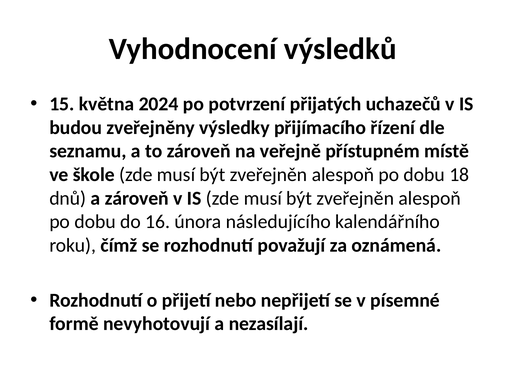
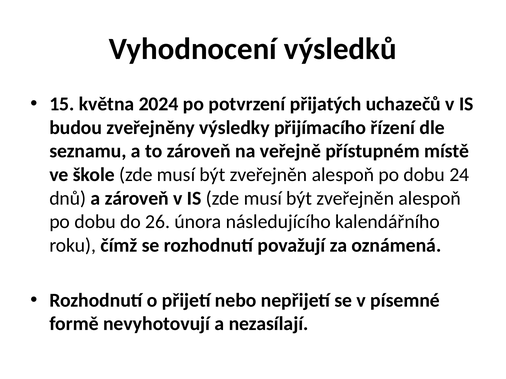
18: 18 -> 24 (459, 175)
16: 16 -> 26 (158, 222)
